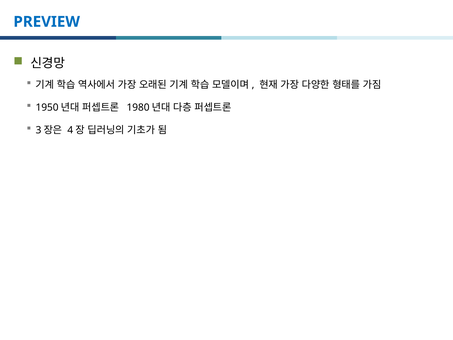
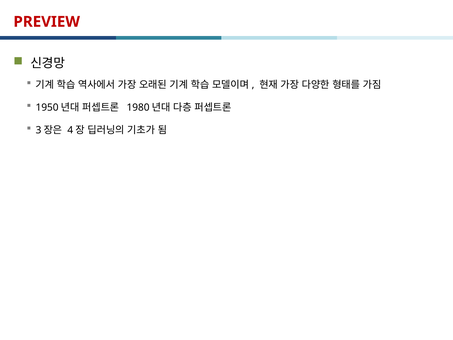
PREVIEW colour: blue -> red (47, 22)
